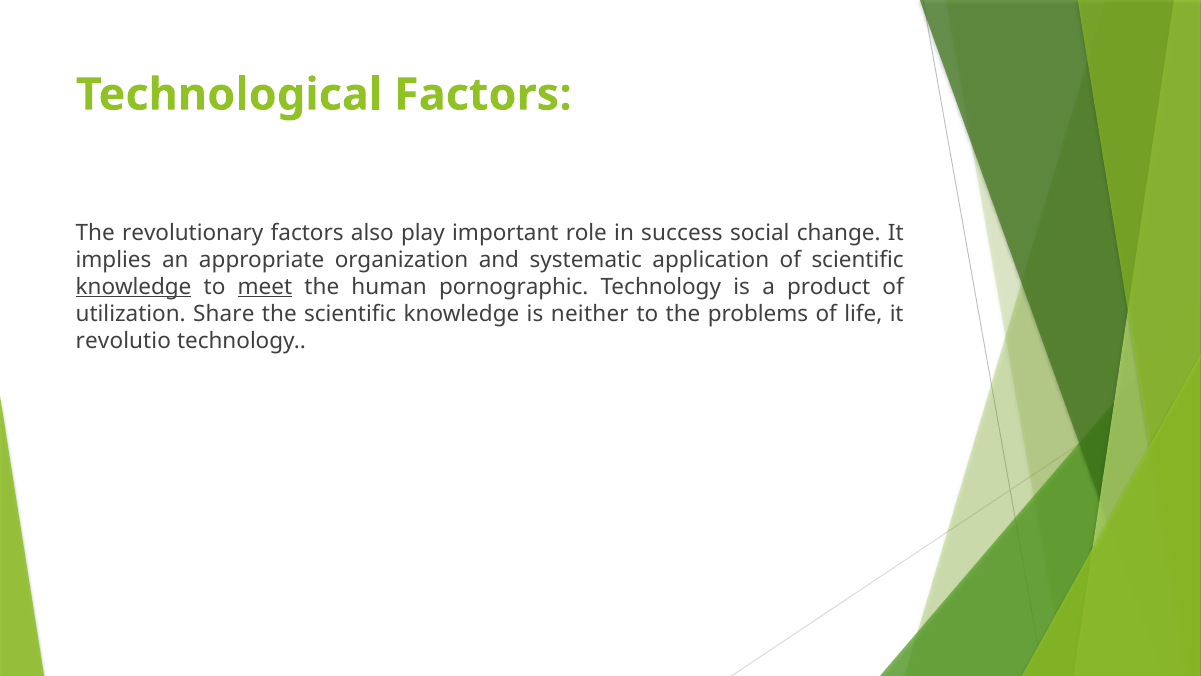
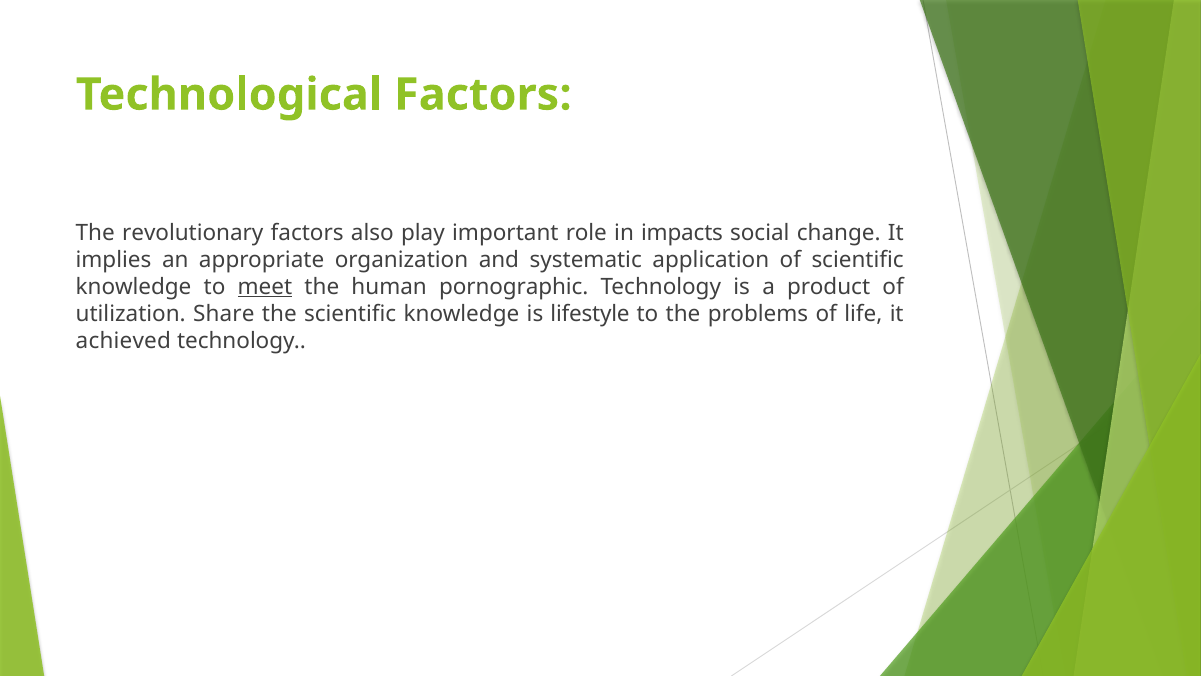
success: success -> impacts (682, 232)
knowledge underline: present -> none (134, 286)
neither: neither -> lifestyle (590, 314)
revolutio: revolutio -> achieved (123, 341)
